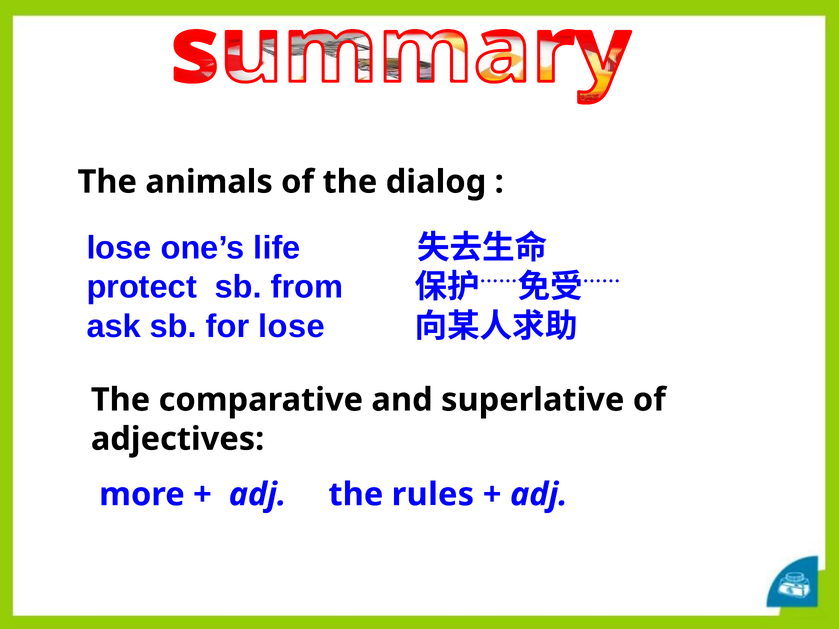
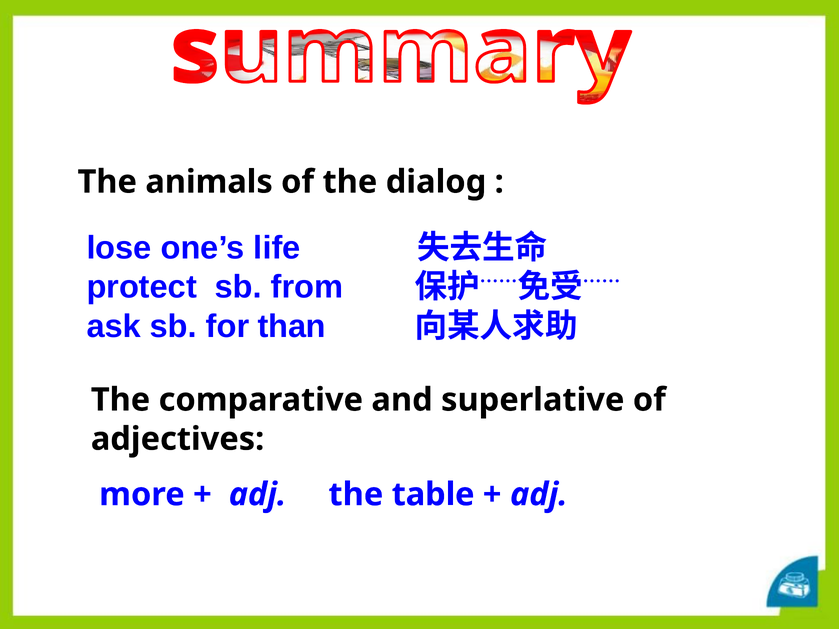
for lose: lose -> than (292, 326)
rules: rules -> table (433, 495)
